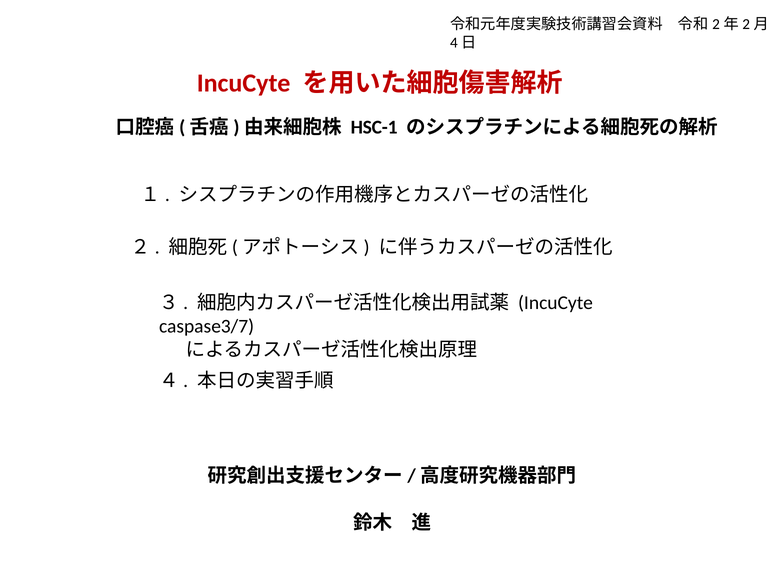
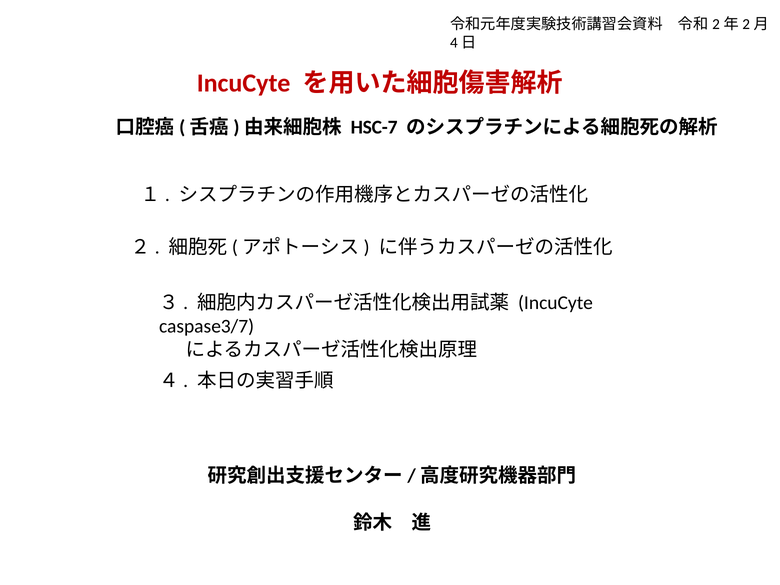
HSC-1: HSC-1 -> HSC-7 (374, 127)
